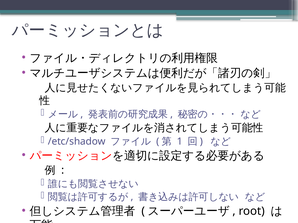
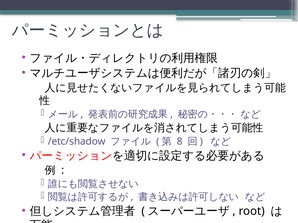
1: 1 -> 8 (180, 142)
